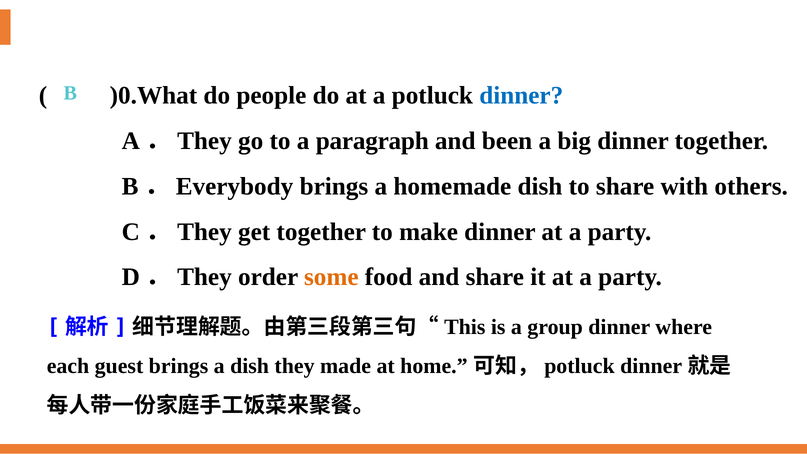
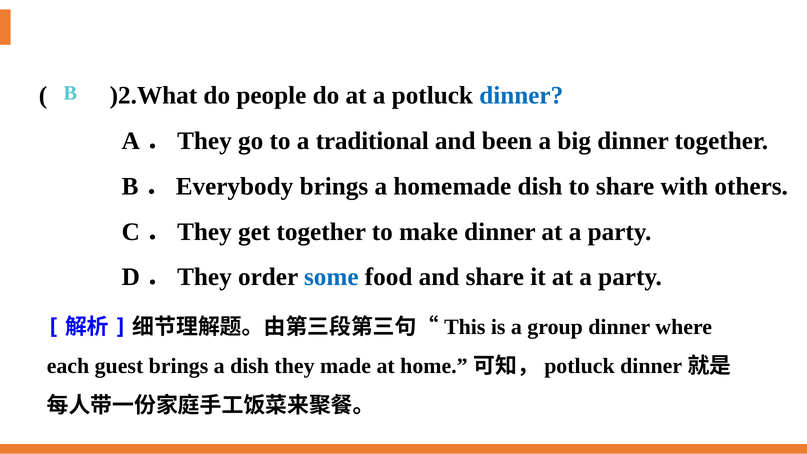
)0.What: )0.What -> )2.What (153, 96)
paragraph: paragraph -> traditional (372, 141)
some colour: orange -> blue (331, 277)
